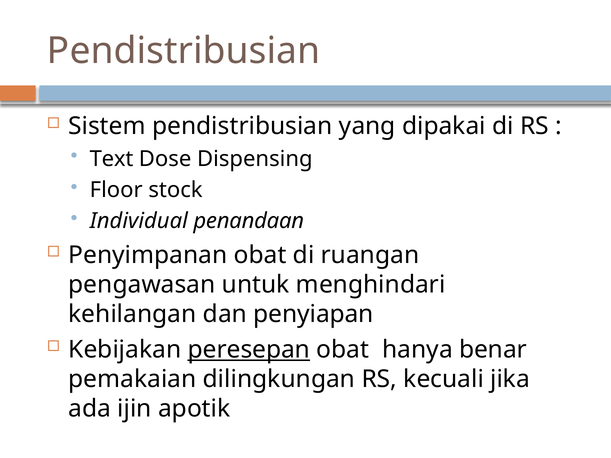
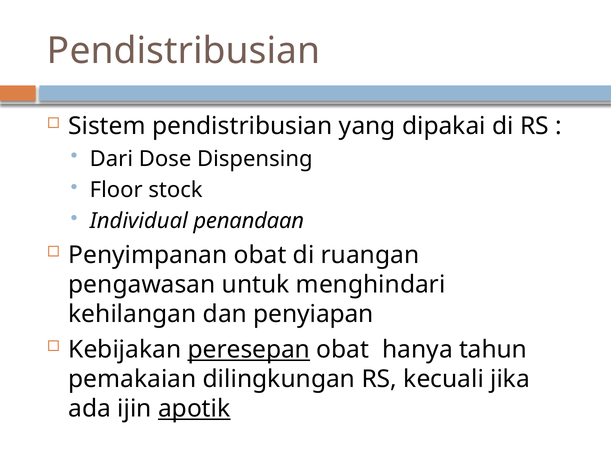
Text: Text -> Dari (111, 159)
benar: benar -> tahun (493, 350)
apotik underline: none -> present (194, 409)
